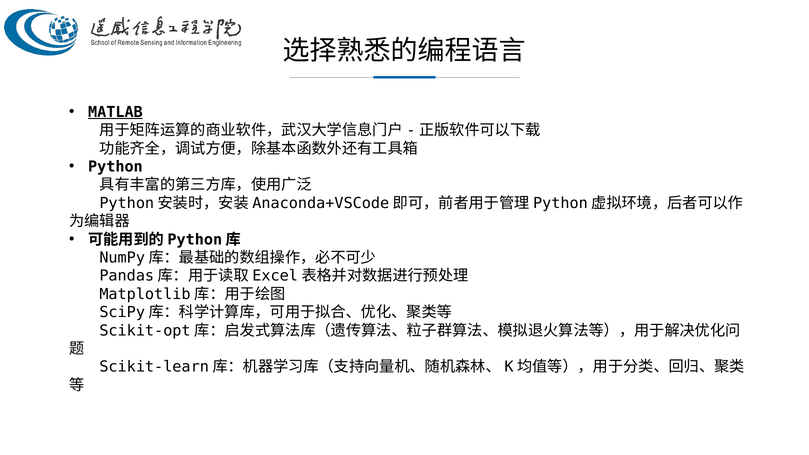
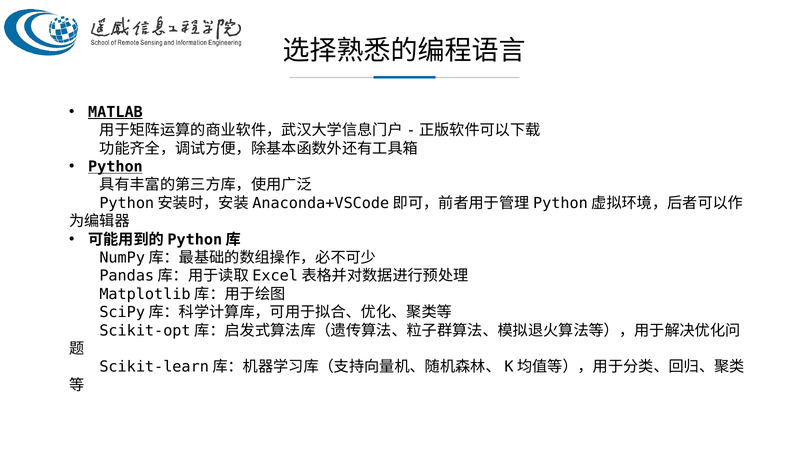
Python underline: none -> present (115, 167)
